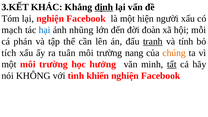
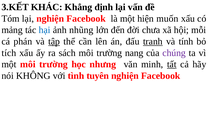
định underline: present -> none (104, 7)
người: người -> muốn (167, 19)
mạch: mạch -> mảng (12, 30)
đoàn: đoàn -> chưa (151, 30)
tập underline: none -> present (54, 41)
tuân: tuân -> sách (67, 53)
chúng colour: orange -> purple (174, 53)
hưởng: hưởng -> nhưng (103, 64)
khiến: khiến -> tuyên (98, 76)
